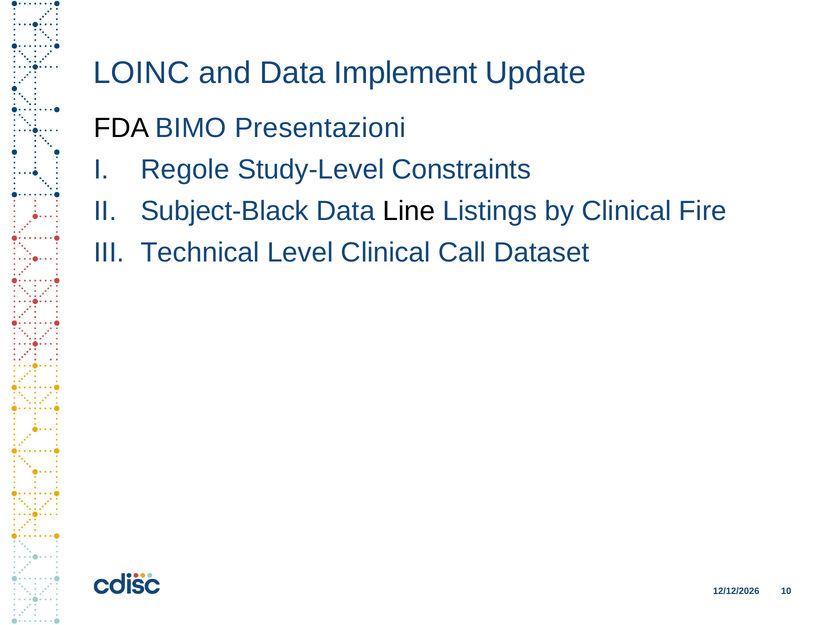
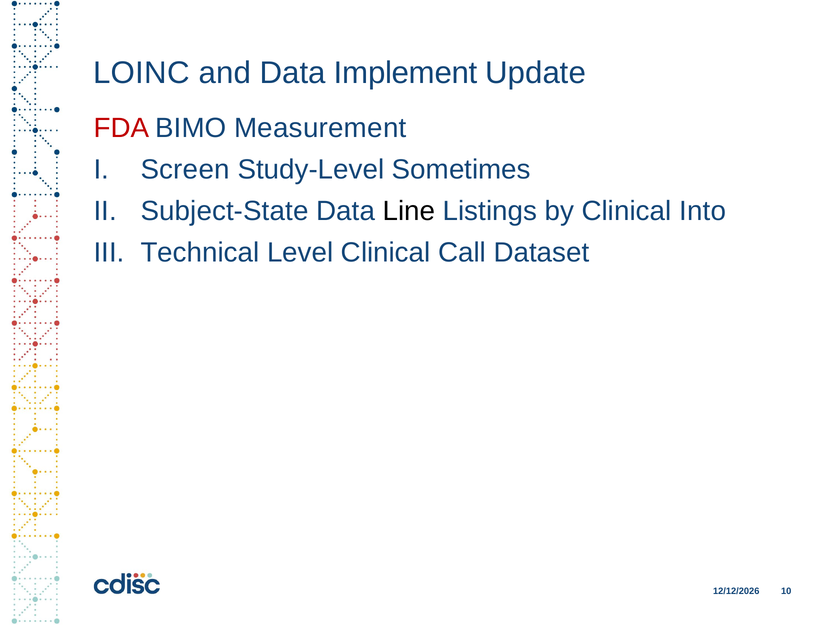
FDA colour: black -> red (121, 128)
Presentazioni: Presentazioni -> Measurement (320, 128)
Regole: Regole -> Screen (185, 169)
Constraints: Constraints -> Sometimes (461, 169)
Subject-Black: Subject-Black -> Subject-State (225, 211)
Fire: Fire -> Into (703, 211)
